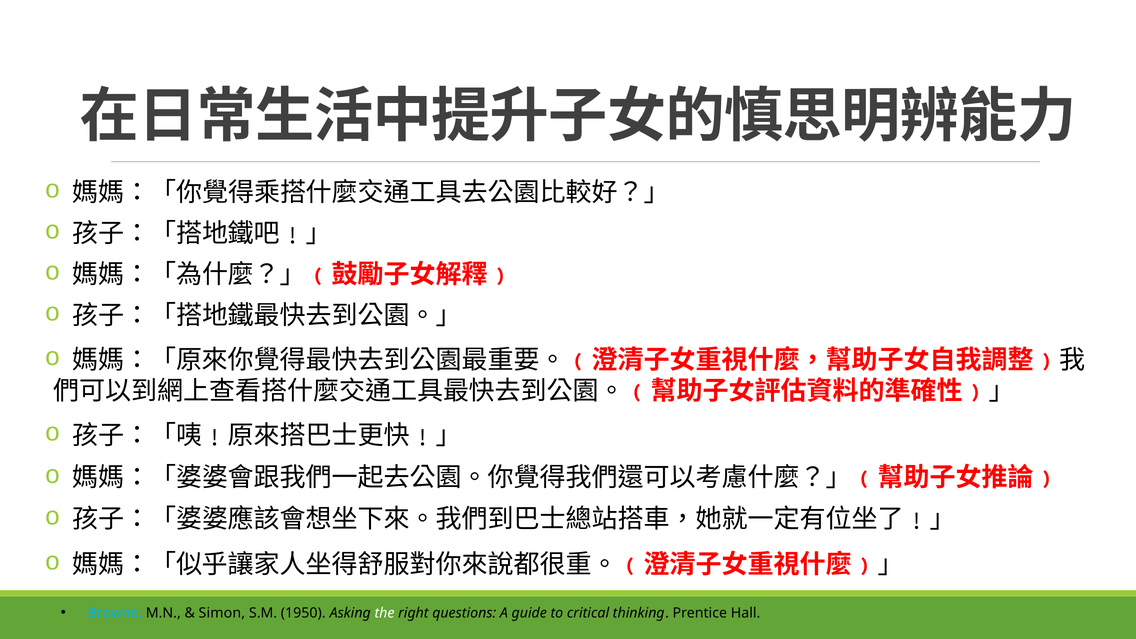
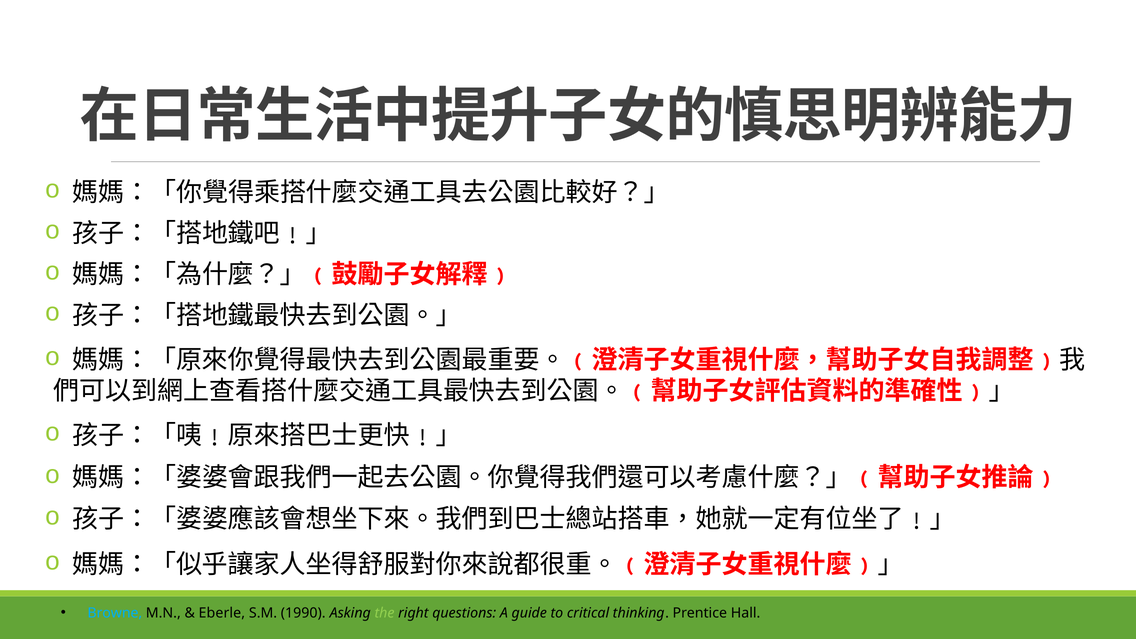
Simon: Simon -> Eberle (222, 613)
1950: 1950 -> 1990 (303, 613)
the colour: white -> light green (385, 613)
